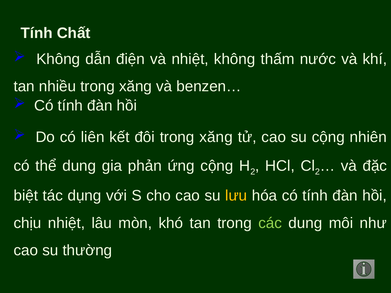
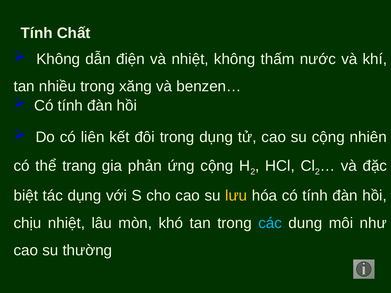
đôi trong xăng: xăng -> dụng (216, 137)
thể dung: dung -> trang (79, 166)
các colour: light green -> light blue (270, 223)
